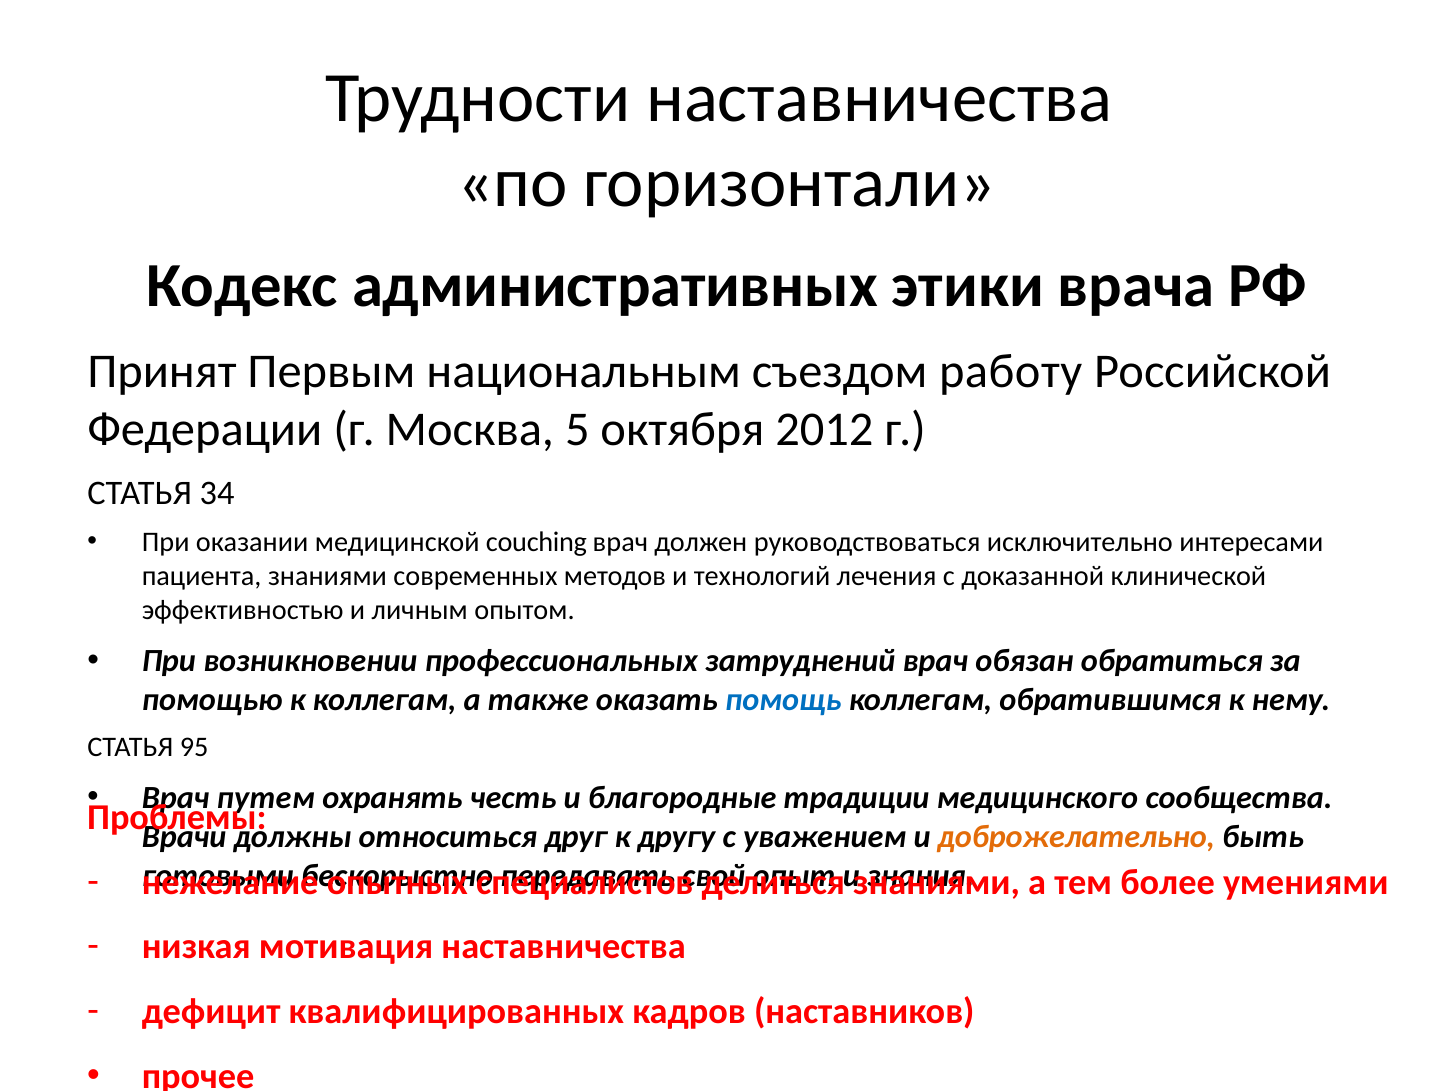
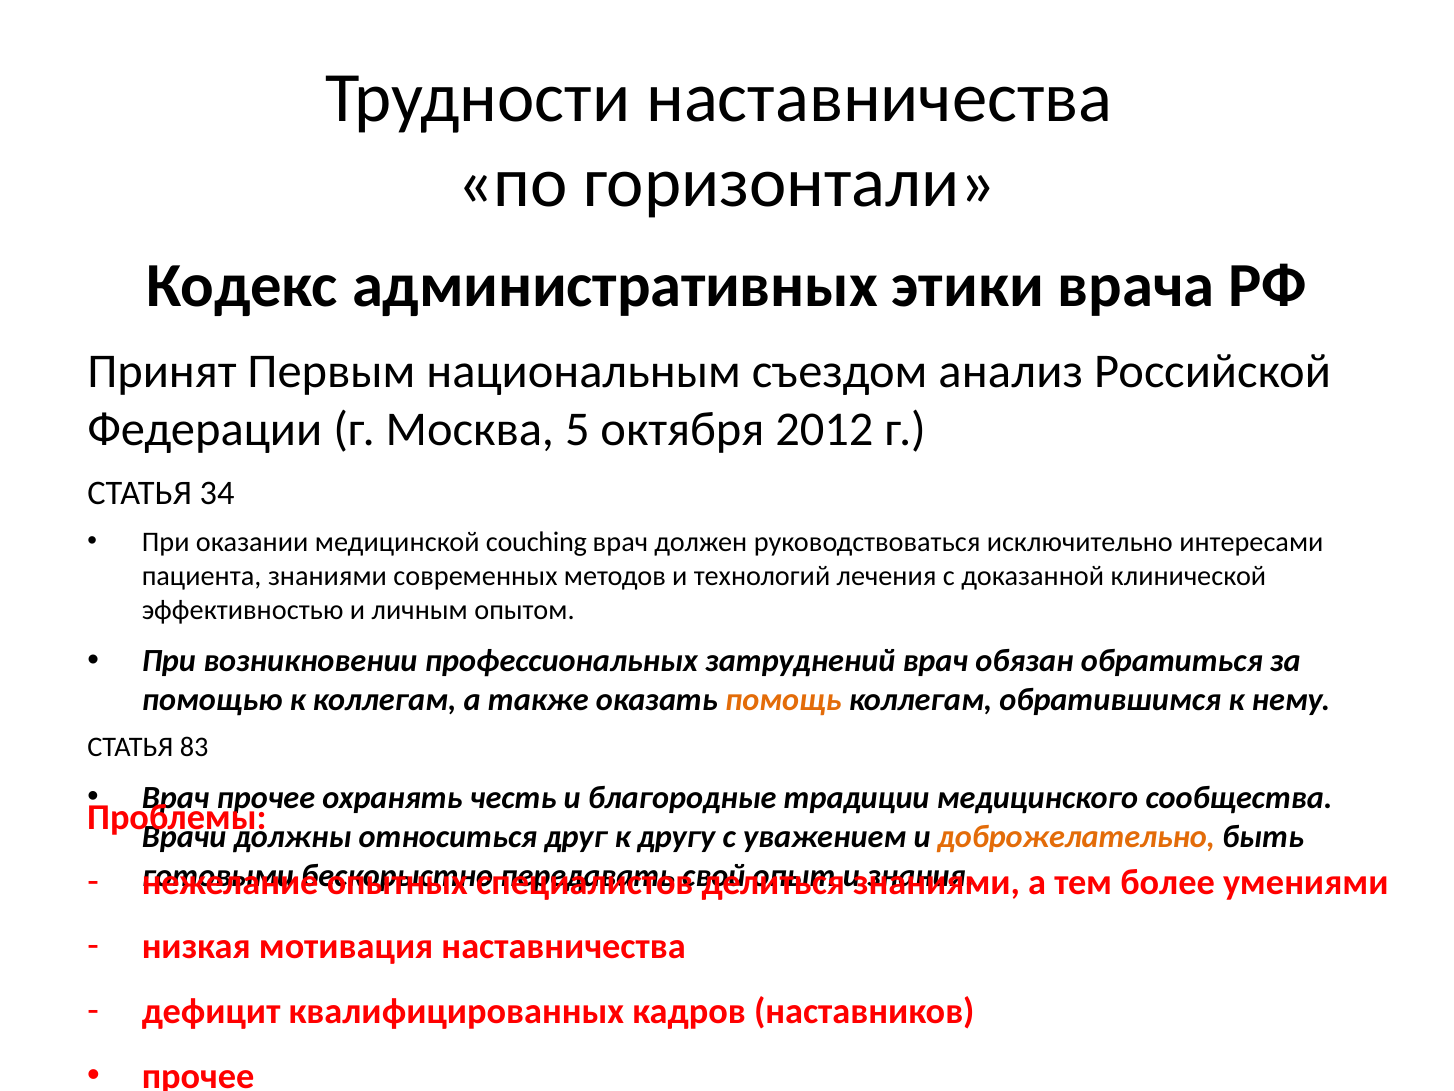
работу: работу -> анализ (1011, 372)
помощь colour: blue -> orange (783, 699)
95: 95 -> 83 (194, 747)
путем: путем -> прочее (266, 797)
